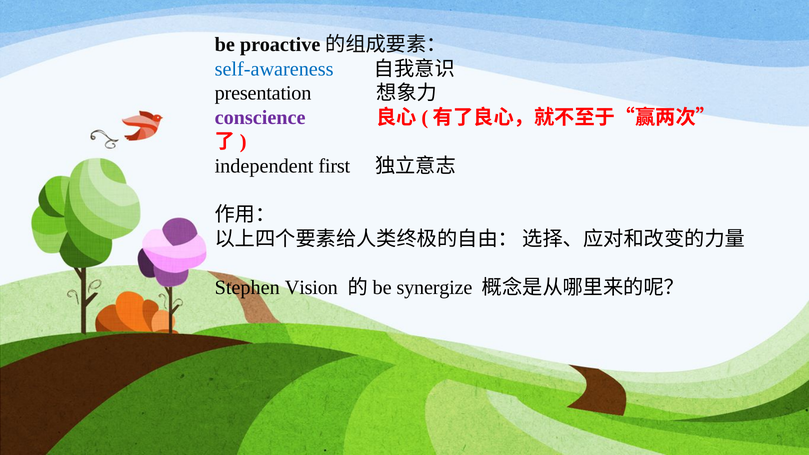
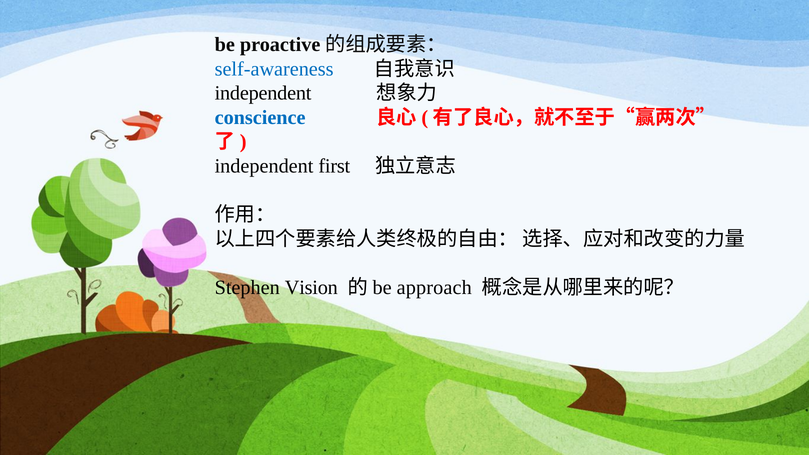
presentation: presentation -> independent (263, 93)
conscience colour: purple -> blue (260, 118)
synergize: synergize -> approach (434, 287)
